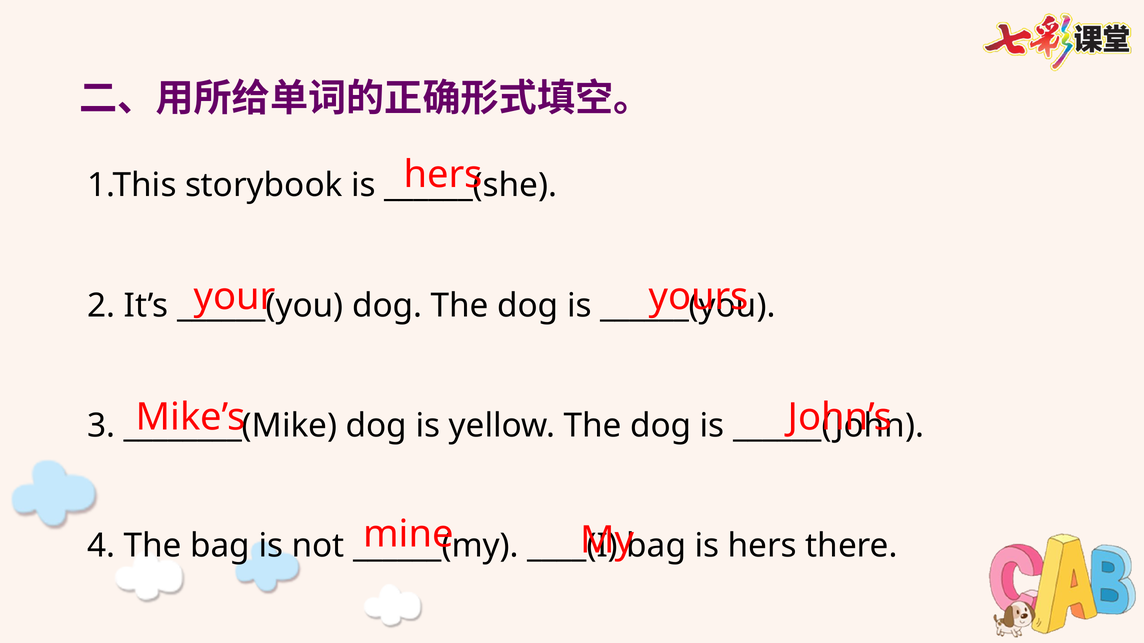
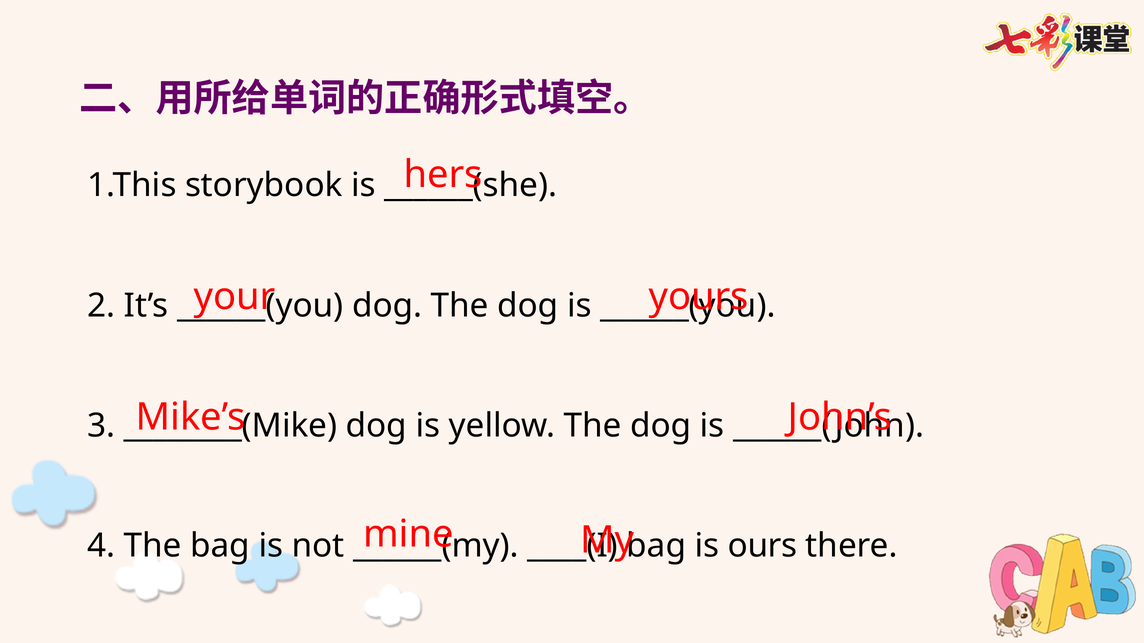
is hers: hers -> ours (763, 546)
